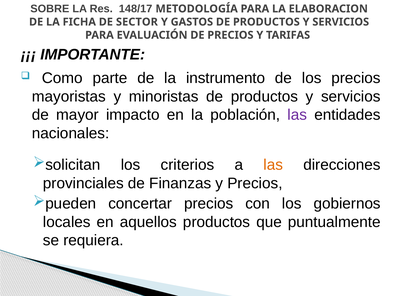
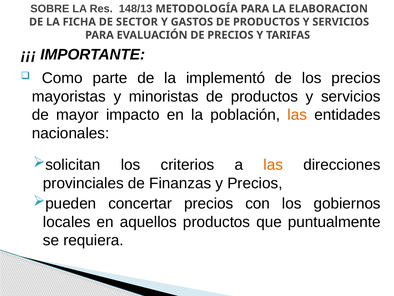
148/17: 148/17 -> 148/13 (136, 9)
instrumento: instrumento -> implementó (226, 78)
las colour: purple -> orange (297, 115)
